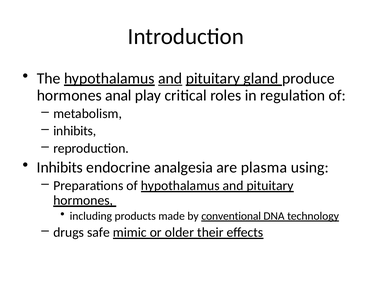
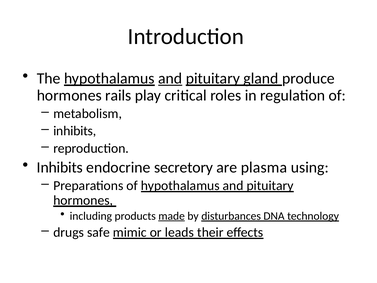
anal: anal -> rails (118, 95)
analgesia: analgesia -> secretory (184, 167)
made underline: none -> present (172, 216)
conventional: conventional -> disturbances (231, 216)
older: older -> leads (179, 232)
